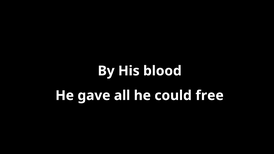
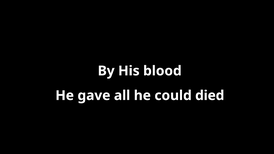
free: free -> died (210, 96)
